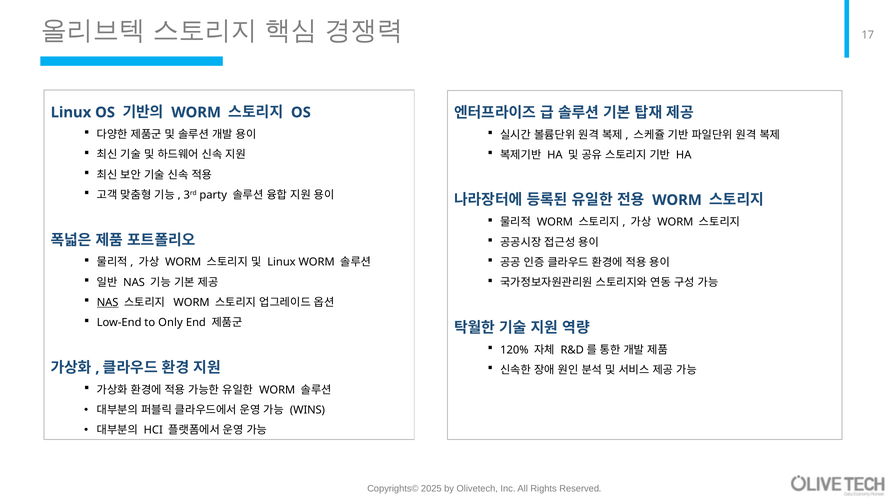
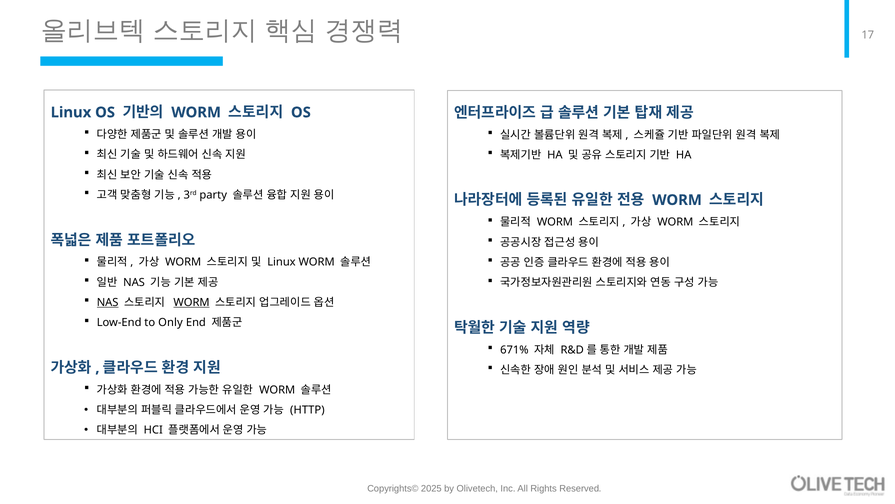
WORM underline: none -> present (192, 302)
120%: 120% -> 671% (514, 349)
WINS: WINS -> HTTP (307, 410)
